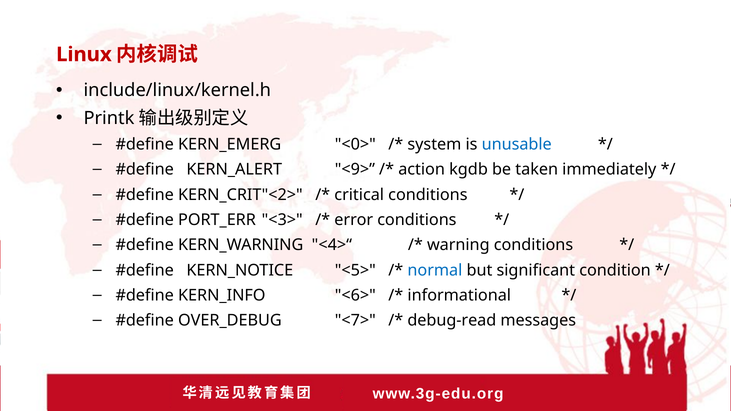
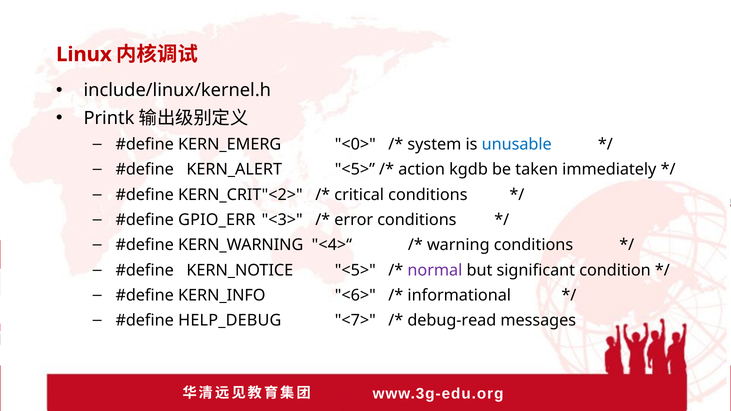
KERN_ALERT <9>: <9> -> <5> (355, 170)
PORT_ERR: PORT_ERR -> GPIO_ERR (217, 220)
normal colour: blue -> purple (435, 270)
OVER_DEBUG: OVER_DEBUG -> HELP_DEBUG (230, 321)
